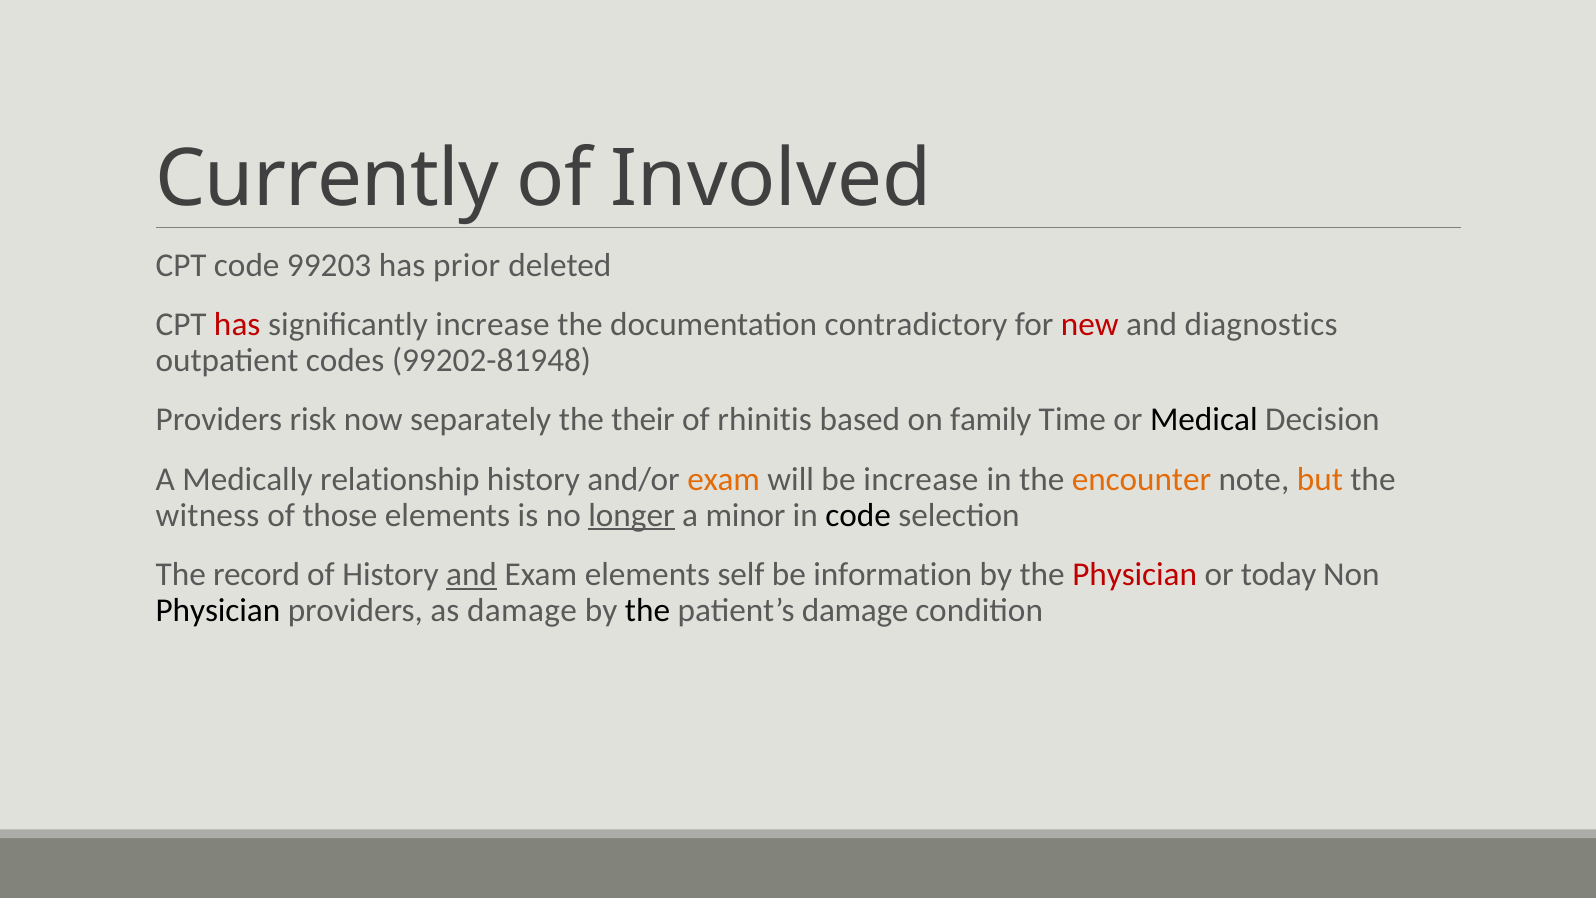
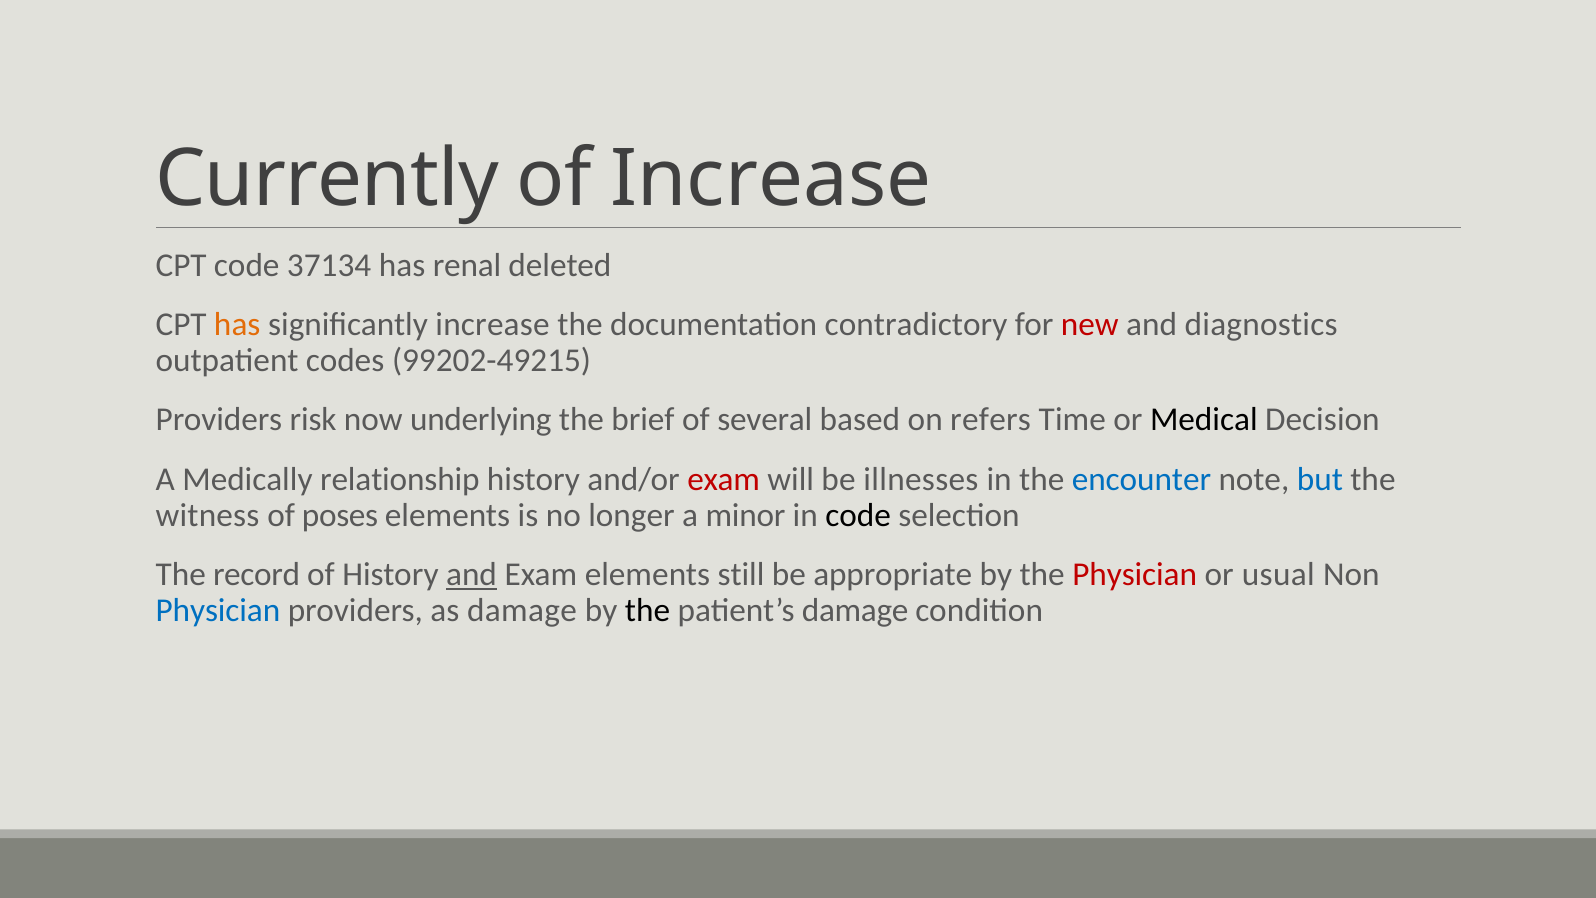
of Involved: Involved -> Increase (771, 179)
99203: 99203 -> 37134 (329, 265)
prior: prior -> renal (467, 265)
has colour: red -> orange (237, 325)
99202-81948: 99202-81948 -> 99202-49215 (492, 361)
separately: separately -> underlying (481, 420)
their: their -> brief (643, 420)
rhinitis: rhinitis -> several (765, 420)
family: family -> refers (991, 420)
exam colour: orange -> red (724, 479)
be increase: increase -> illnesses (921, 479)
encounter colour: orange -> blue (1141, 479)
but colour: orange -> blue (1320, 479)
those: those -> poses (340, 515)
longer underline: present -> none (632, 515)
self: self -> still (741, 574)
information: information -> appropriate (893, 574)
today: today -> usual (1278, 574)
Physician colour: black -> blue (218, 610)
